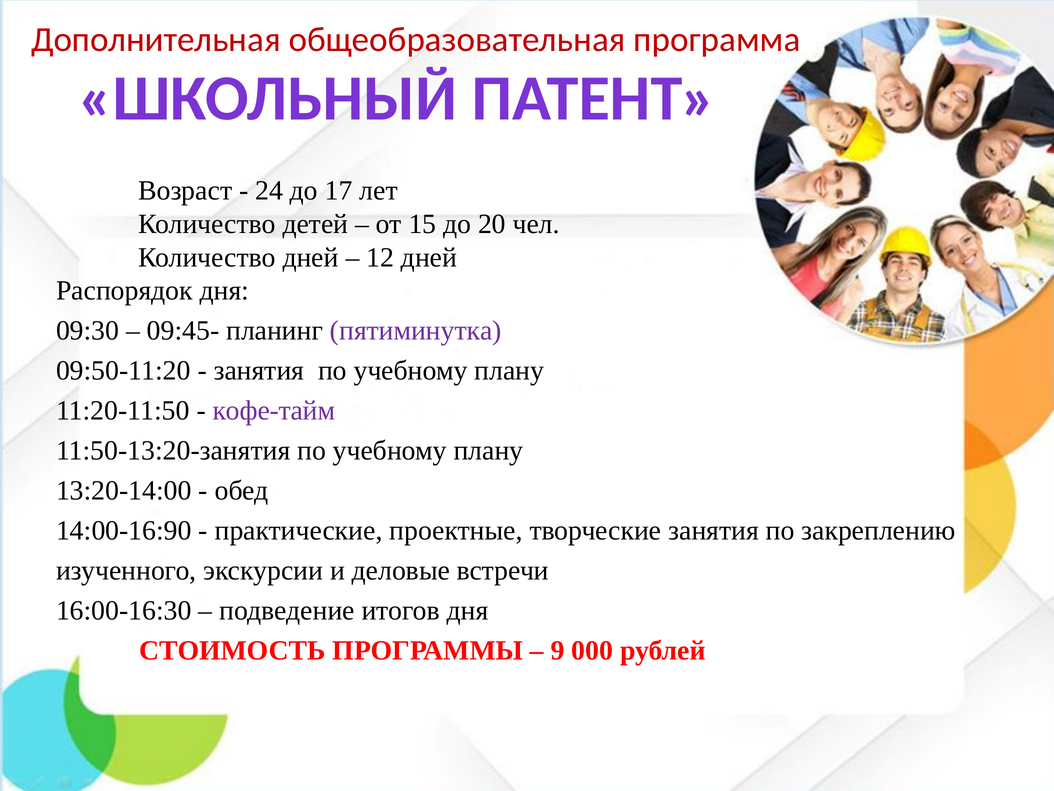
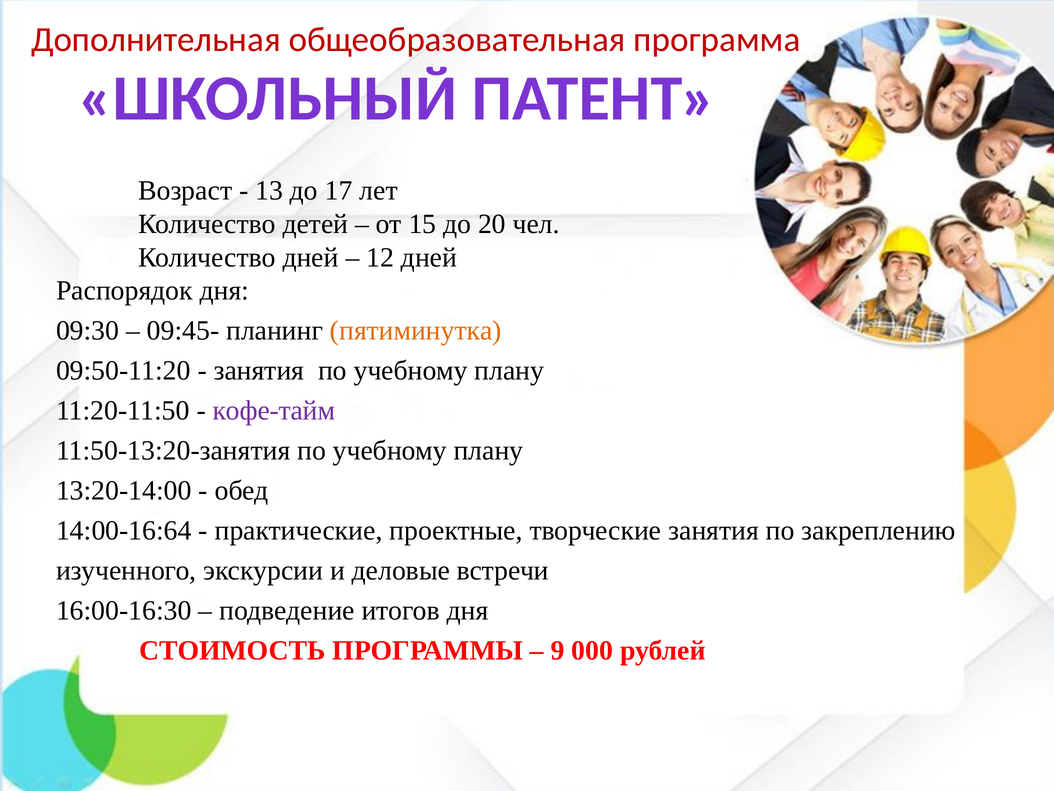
24: 24 -> 13 (269, 191)
пятиминутка colour: purple -> orange (416, 331)
14:00-16:90: 14:00-16:90 -> 14:00-16:64 (124, 530)
